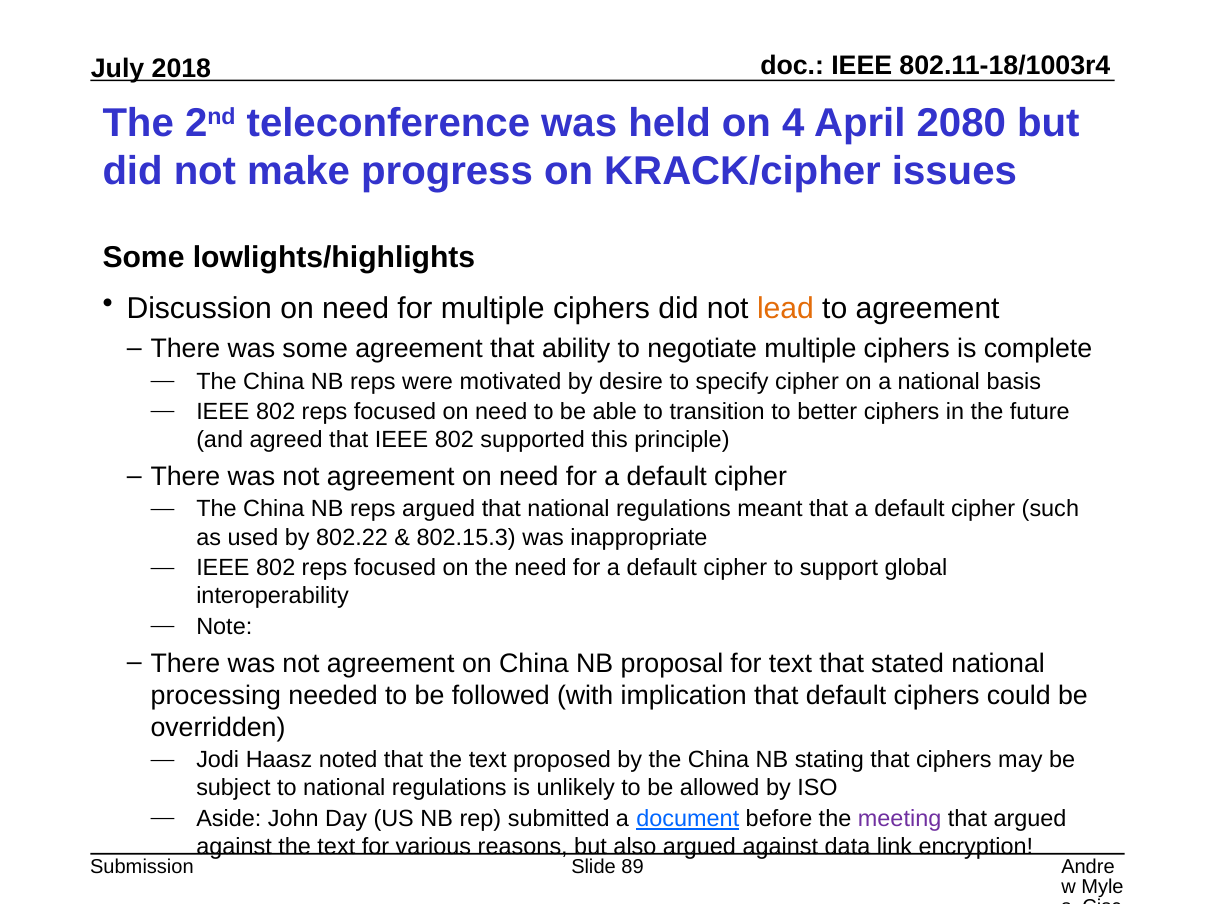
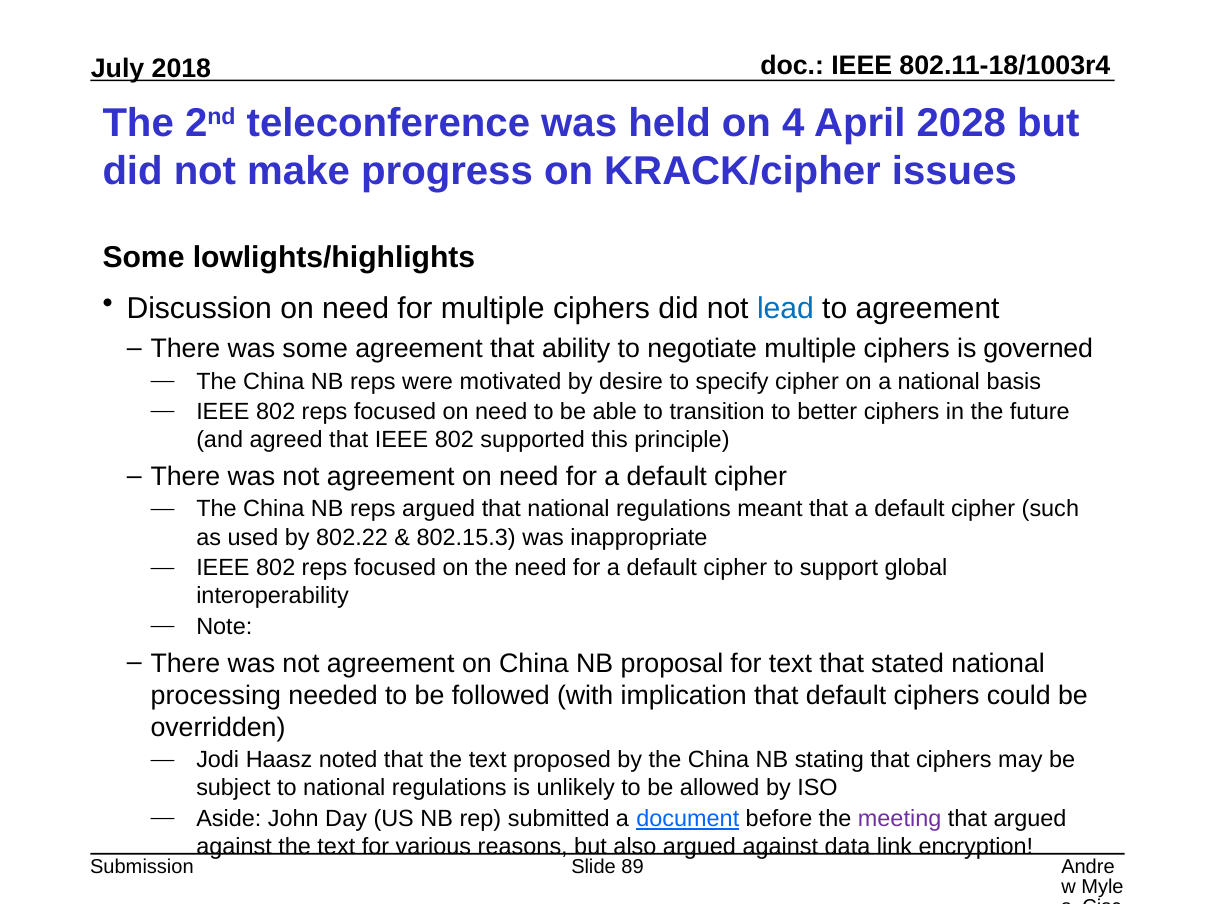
2080: 2080 -> 2028 (961, 123)
lead colour: orange -> blue (785, 308)
complete: complete -> governed (1038, 349)
